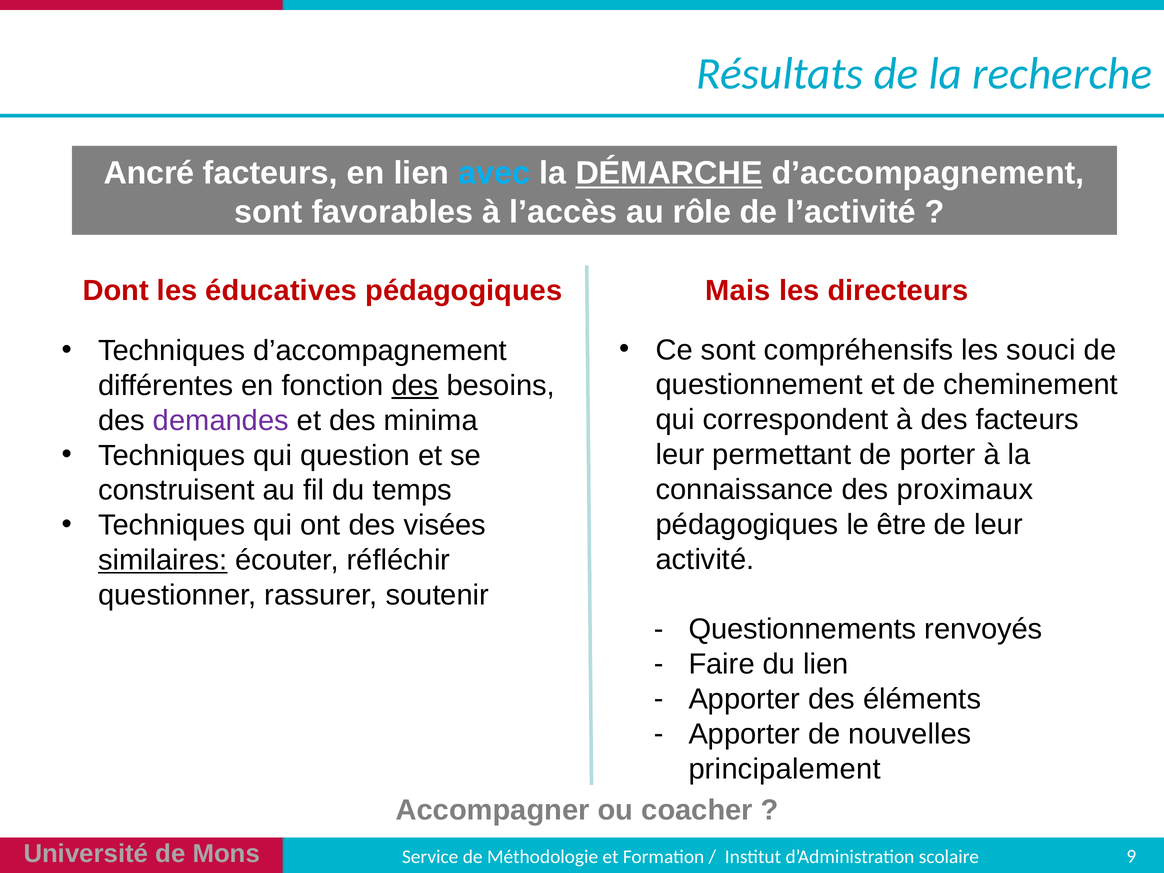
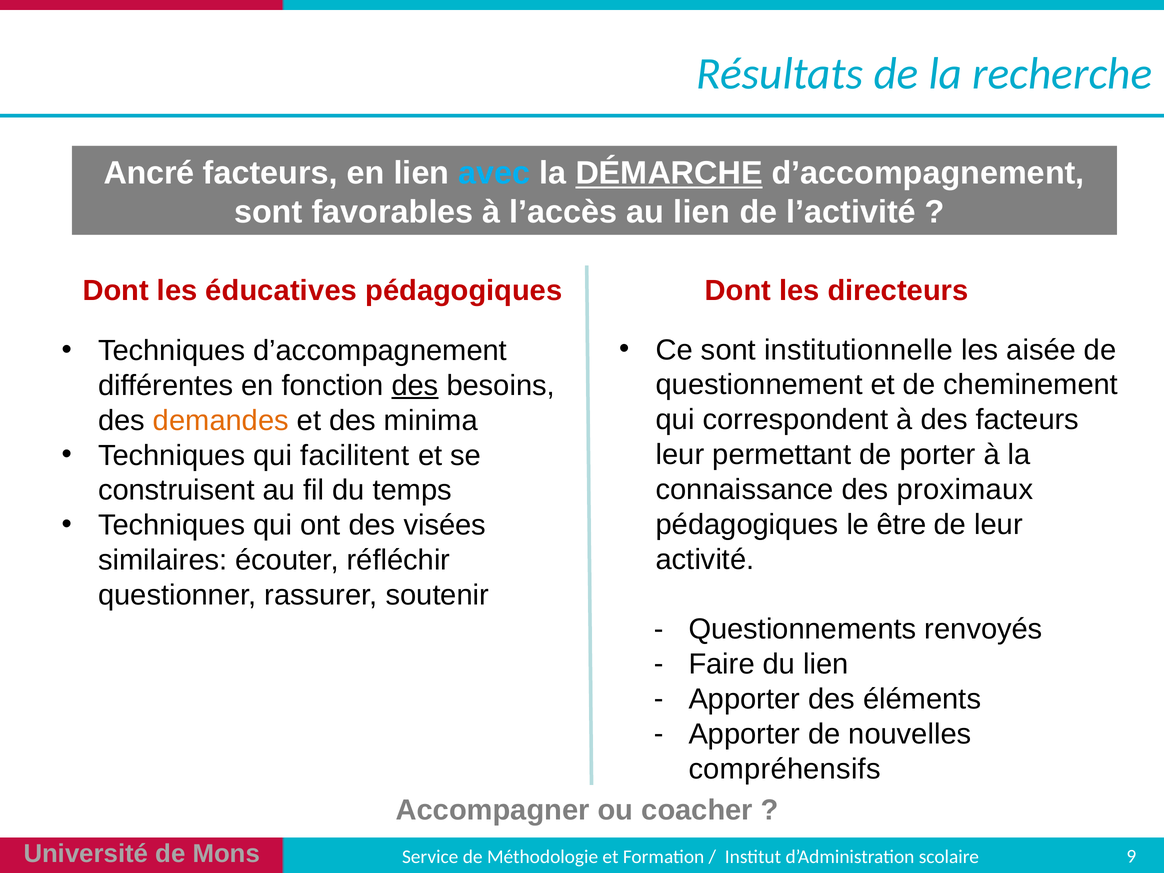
au rôle: rôle -> lien (702, 212)
Mais: Mais -> Dont (738, 291)
compréhensifs: compréhensifs -> institutionnelle (858, 350)
souci: souci -> aisée (1041, 350)
demandes colour: purple -> orange (221, 420)
question: question -> facilitent (355, 455)
similaires underline: present -> none (163, 560)
principalement: principalement -> compréhensifs (785, 769)
